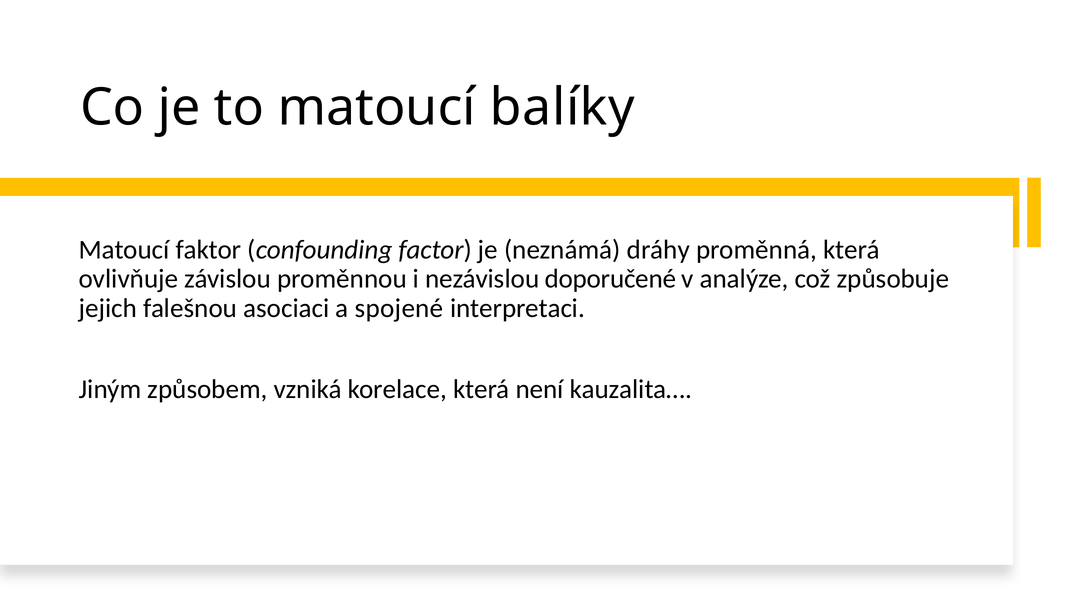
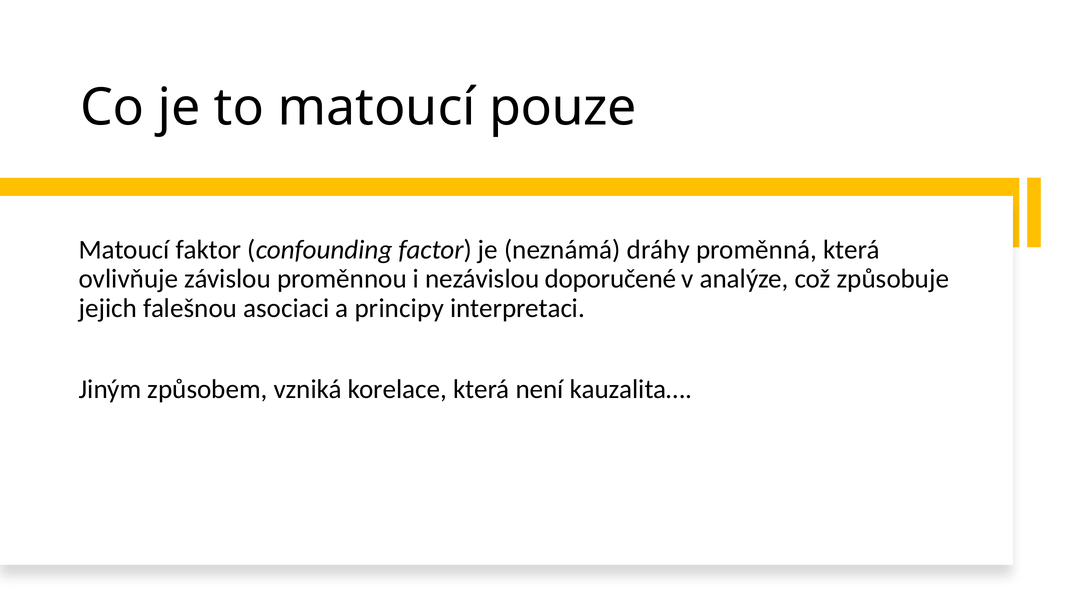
balíky: balíky -> pouze (563, 108)
spojené: spojené -> principy (399, 308)
